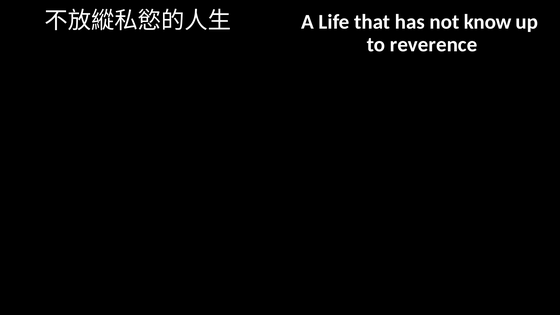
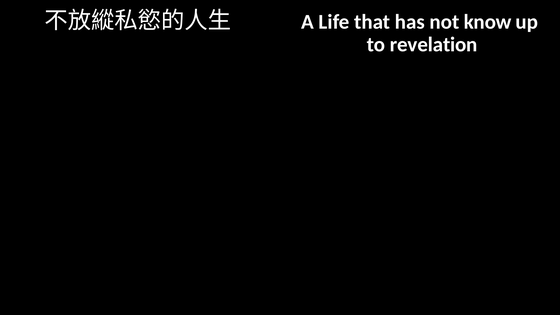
reverence: reverence -> revelation (434, 45)
